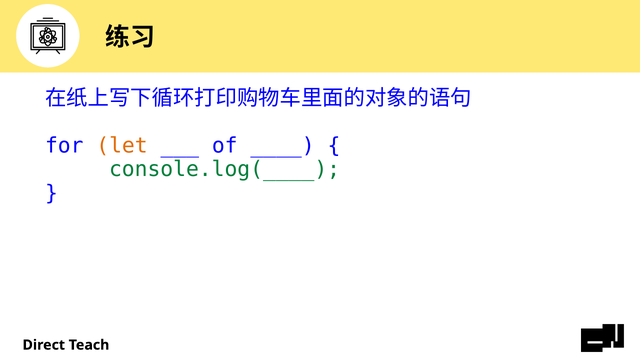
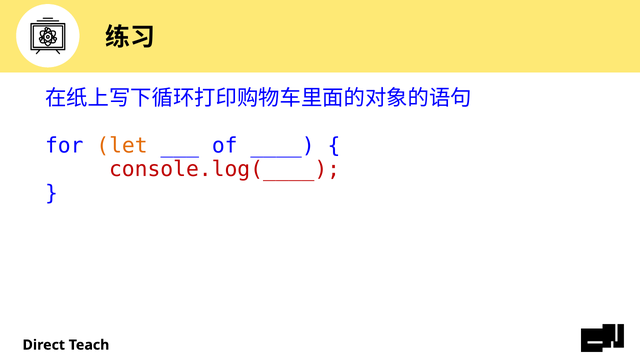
console.log(____ colour: green -> red (225, 169)
